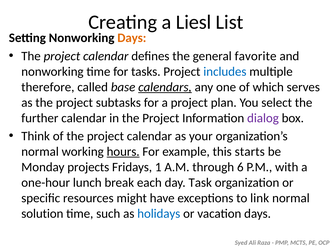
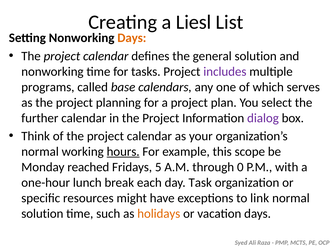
general favorite: favorite -> solution (256, 56)
includes colour: blue -> purple (225, 72)
therefore: therefore -> programs (48, 87)
calendars underline: present -> none (165, 87)
subtasks: subtasks -> planning (118, 103)
starts: starts -> scope (250, 152)
projects: projects -> reached (88, 167)
1: 1 -> 5 (158, 167)
6: 6 -> 0 (240, 167)
holidays colour: blue -> orange (159, 214)
